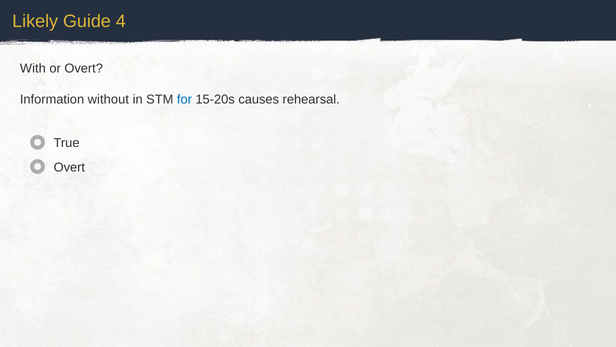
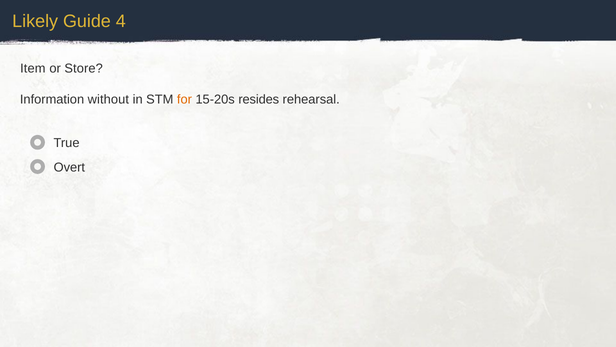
With: With -> Item (33, 68)
or Overt: Overt -> Store (84, 68)
for colour: blue -> orange (184, 99)
causes: causes -> resides (259, 99)
